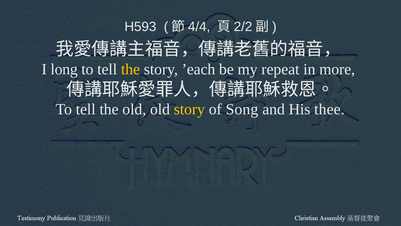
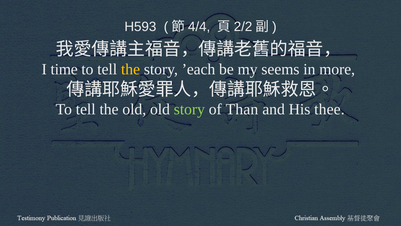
long: long -> time (64, 69)
repeat: repeat -> seems (280, 69)
story colour: yellow -> light green (189, 109)
Song: Song -> Than (242, 109)
